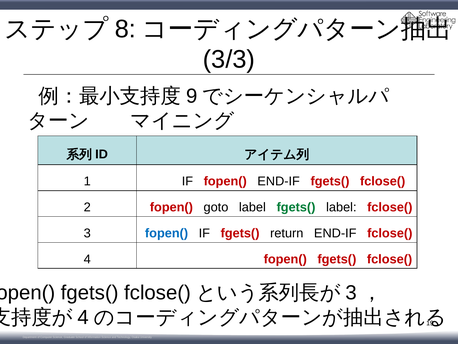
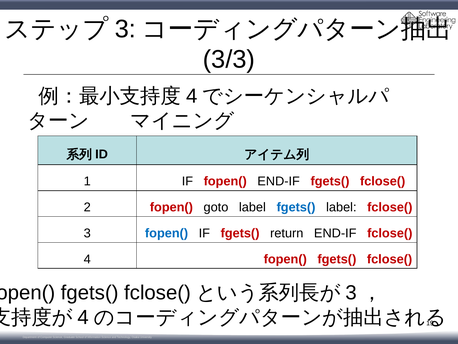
8: 8 -> 3 (125, 29)
9: 9 -> 4 (192, 96)
fgets( colour: green -> blue (296, 207)
